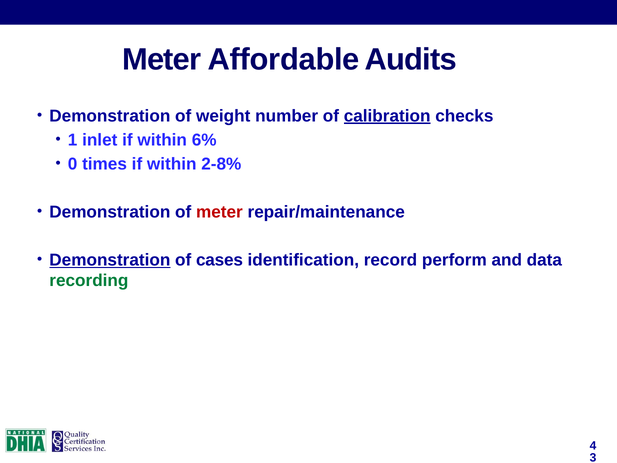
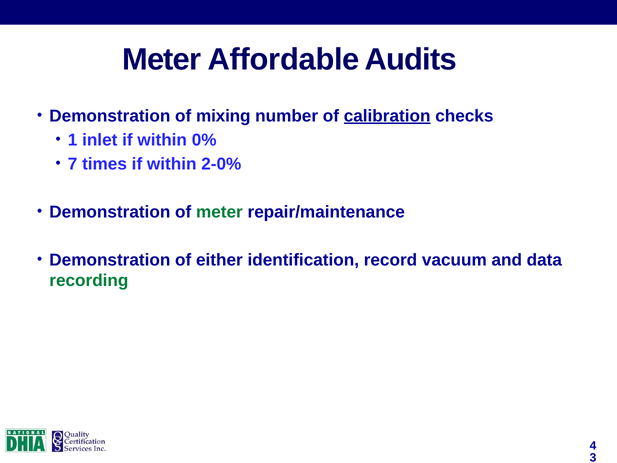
weight: weight -> mixing (223, 116)
6%: 6% -> 0% (204, 140)
0: 0 -> 7 (73, 164)
2-8%: 2-8% -> 2-0% (221, 164)
meter colour: red -> green (219, 212)
Demonstration underline: present -> none (110, 260)
cases: cases -> either (219, 260)
perform: perform -> vacuum (454, 260)
